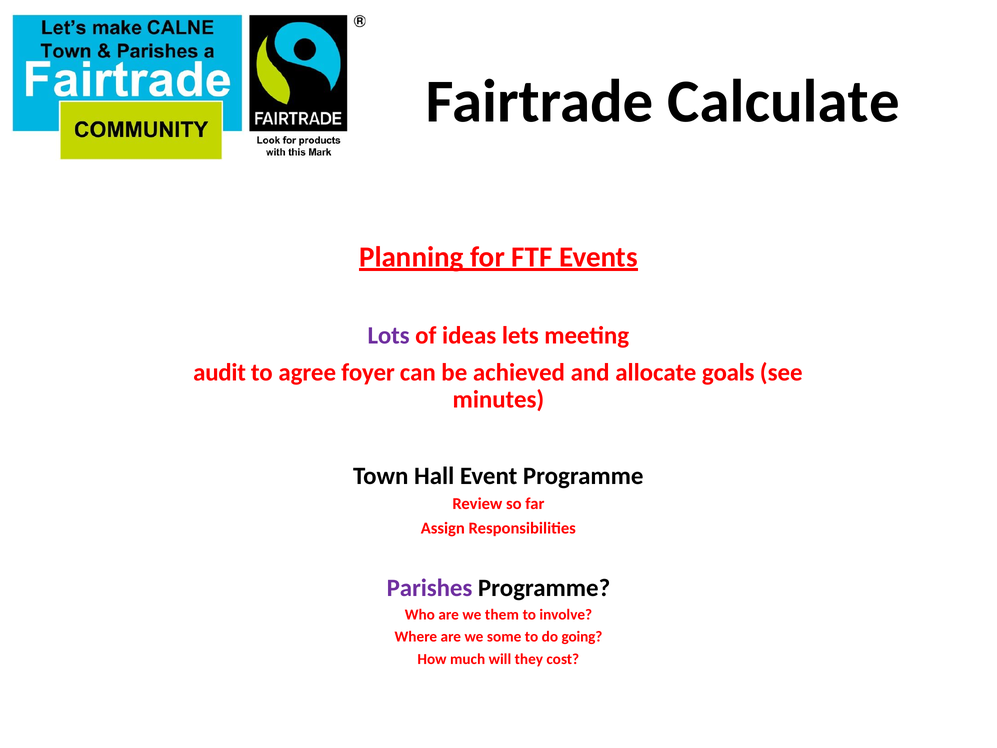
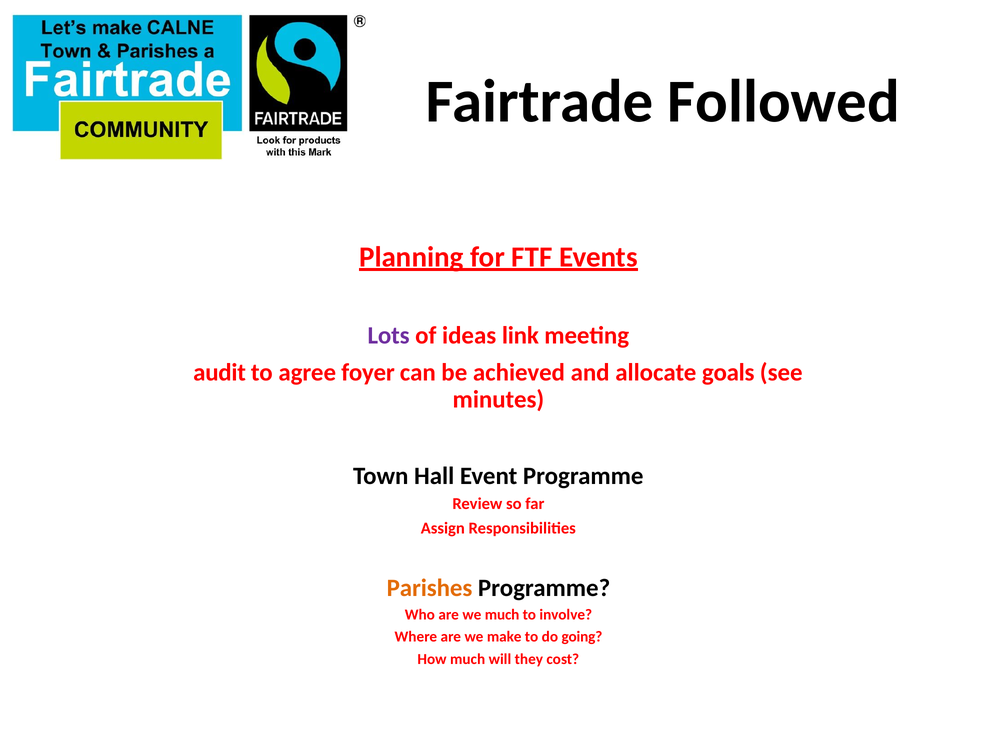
Calculate: Calculate -> Followed (783, 102)
lets: lets -> link (520, 335)
Parishes colour: purple -> orange (430, 588)
we them: them -> much (502, 614)
some: some -> make (504, 637)
